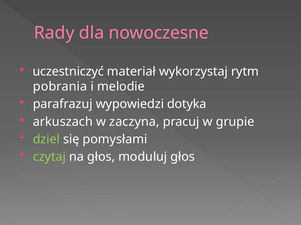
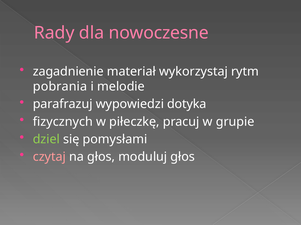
uczestniczyć: uczestniczyć -> zagadnienie (68, 72)
arkuszach: arkuszach -> fizycznych (63, 122)
zaczyna: zaczyna -> piłeczkę (134, 122)
czytaj colour: light green -> pink (49, 157)
